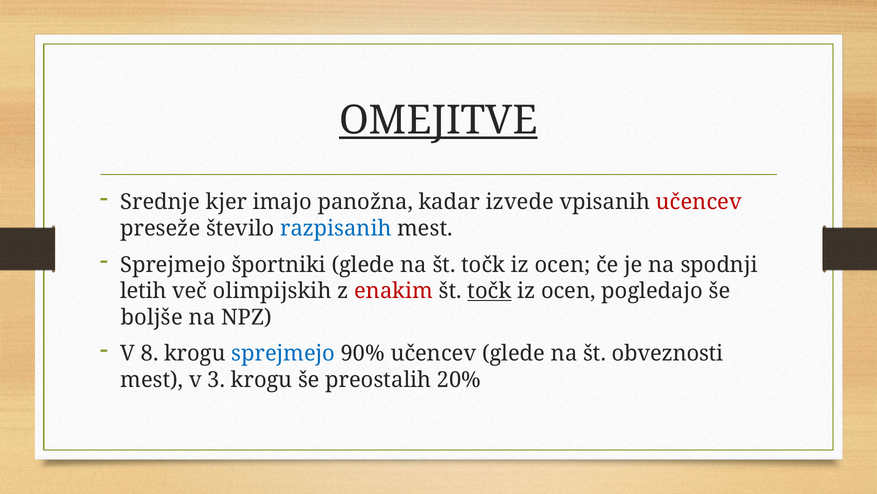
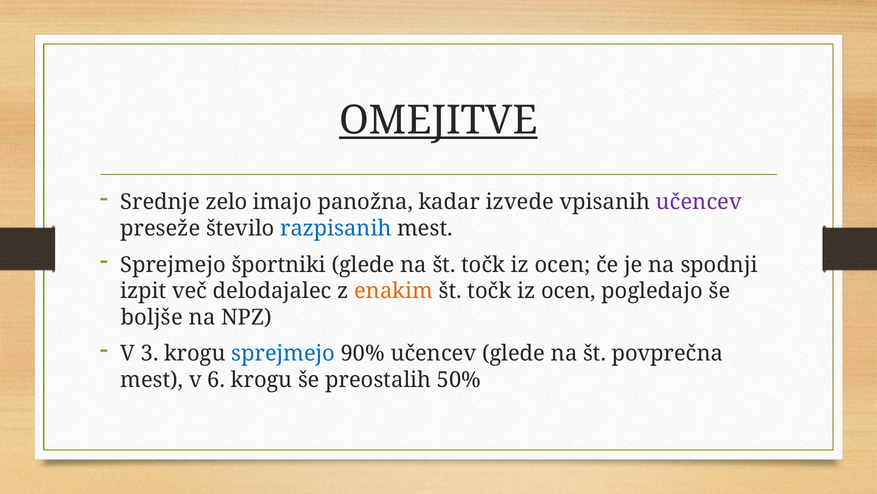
kjer: kjer -> zelo (227, 202)
učencev colour: red -> purple (699, 202)
letih: letih -> izpit (143, 291)
olimpijskih: olimpijskih -> delodajalec (272, 291)
enakim colour: red -> orange (394, 291)
točk underline: present -> none (489, 291)
8: 8 -> 3 (150, 353)
obveznosti: obveznosti -> povprečna (667, 353)
3: 3 -> 6 (216, 380)
20%: 20% -> 50% (459, 380)
